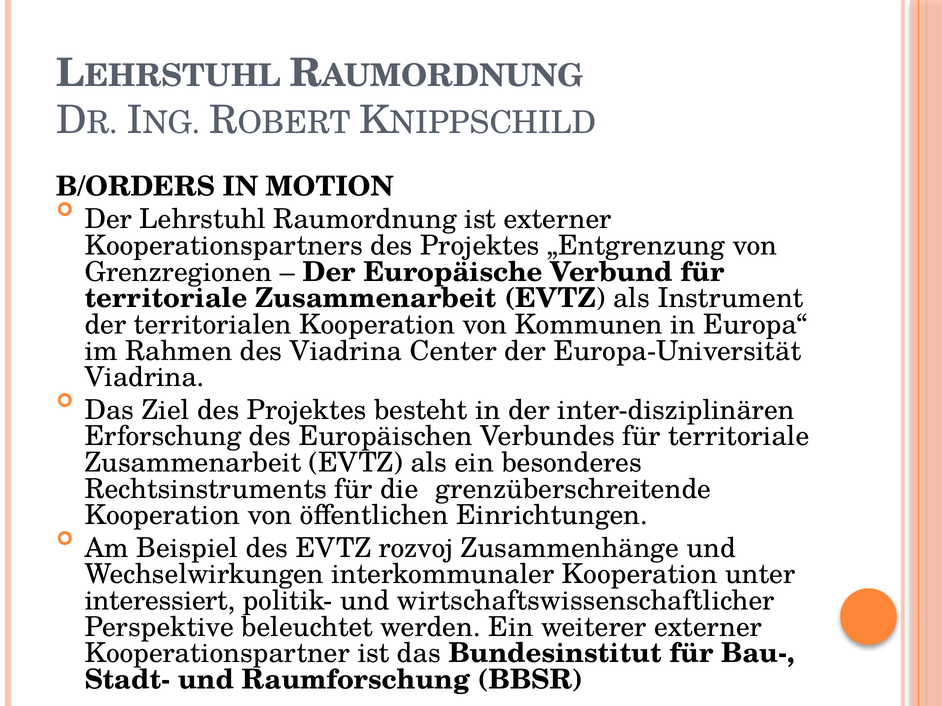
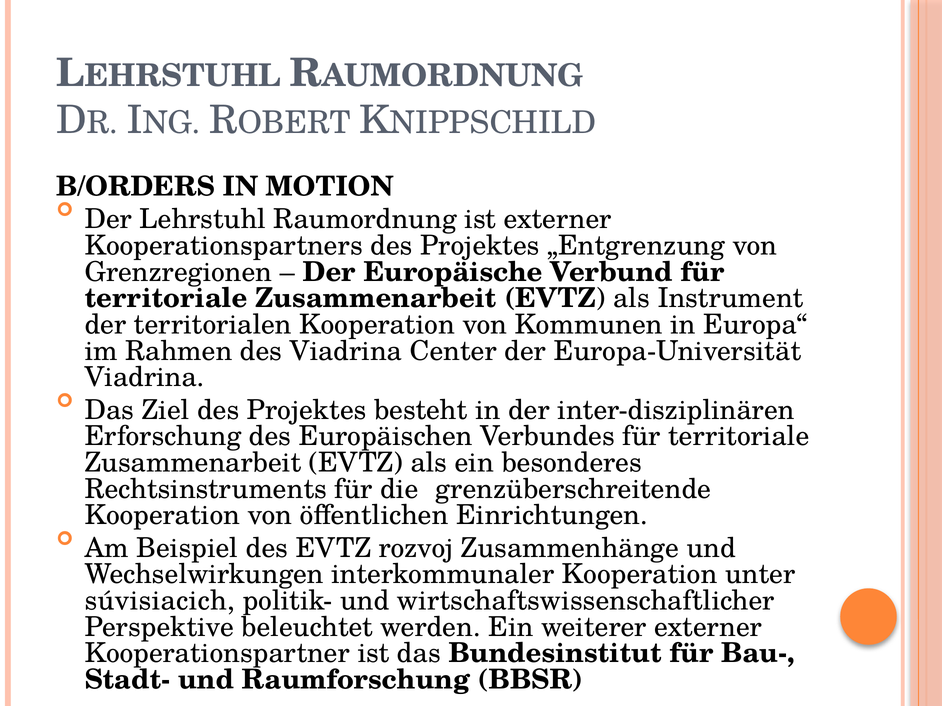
interessiert: interessiert -> súvisiacich (160, 601)
